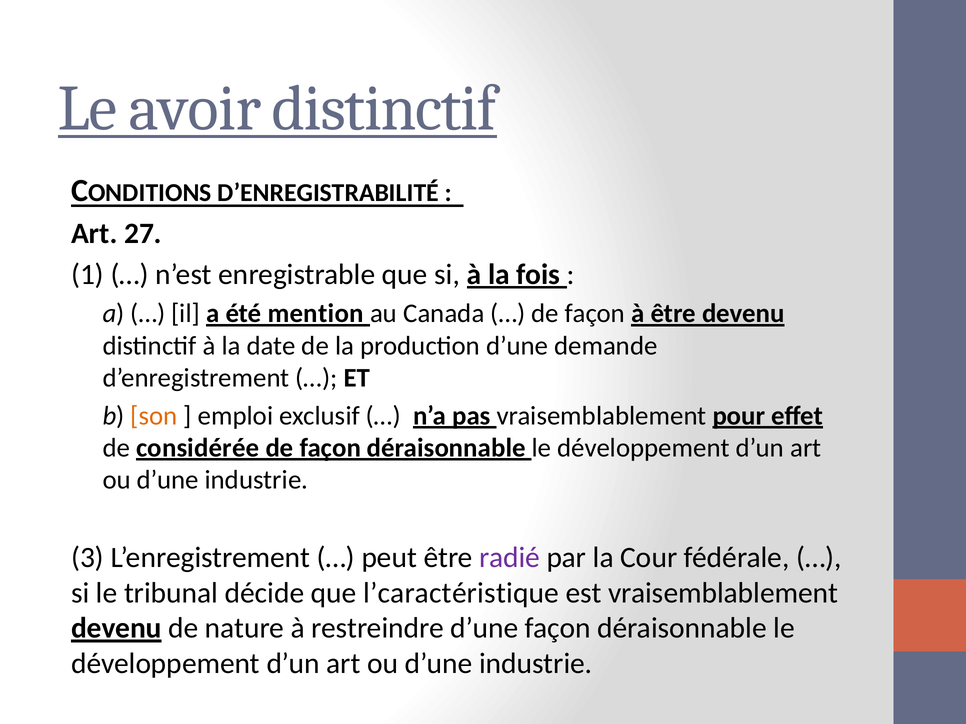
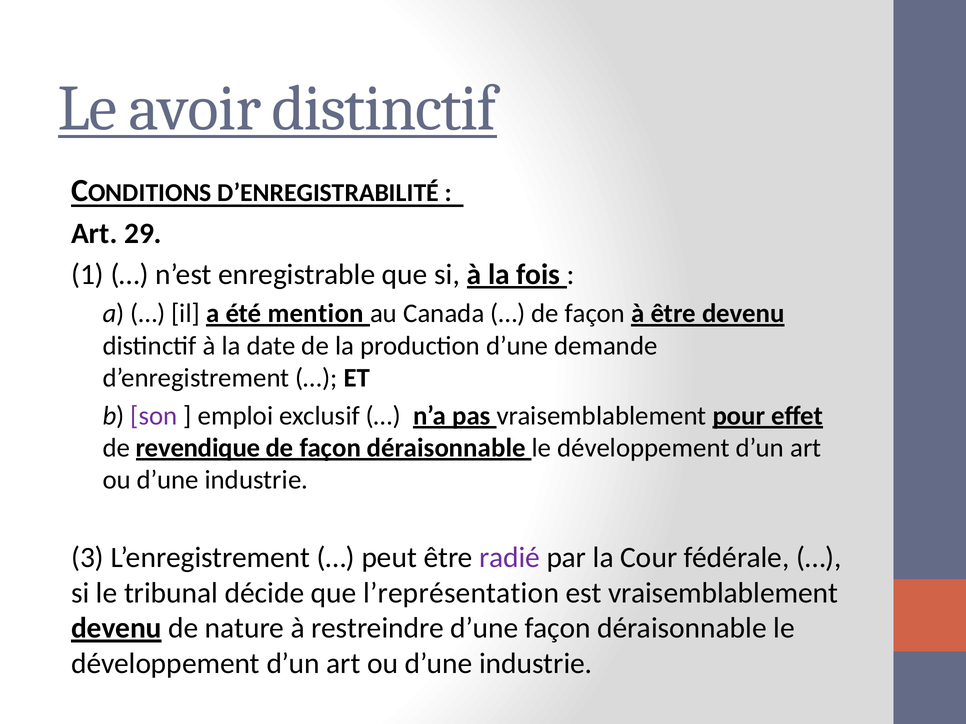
27: 27 -> 29 (143, 234)
son colour: orange -> purple (154, 416)
considérée: considérée -> revendique (198, 448)
l’caractéristique: l’caractéristique -> l’représentation (461, 593)
